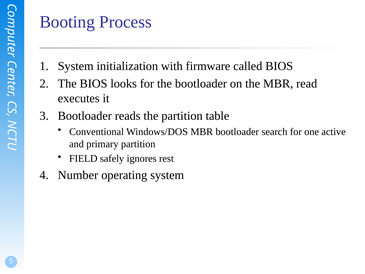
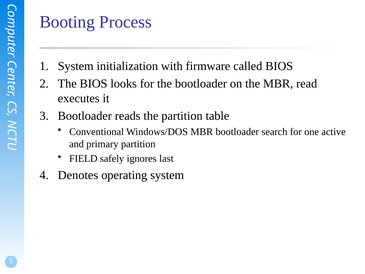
rest: rest -> last (166, 158)
Number: Number -> Denotes (78, 175)
